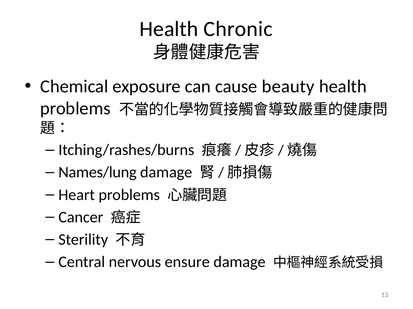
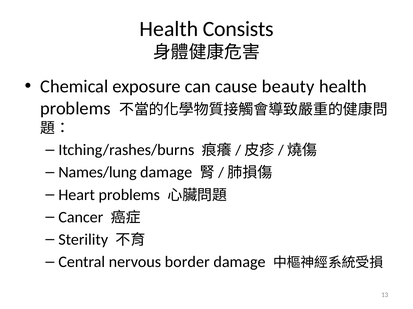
Chronic: Chronic -> Consists (238, 29)
ensure: ensure -> border (187, 263)
